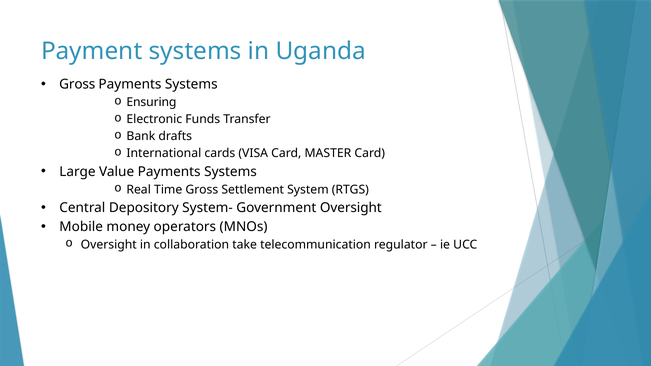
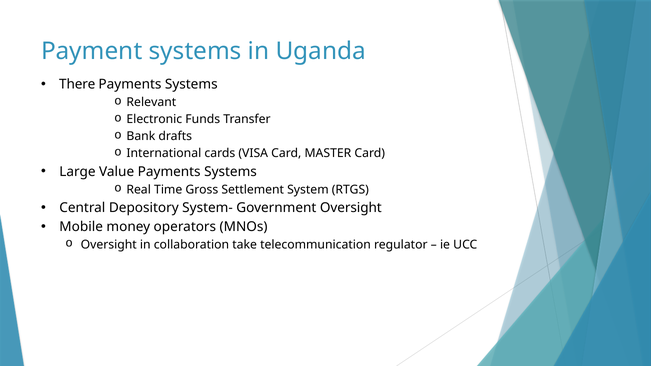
Gross: Gross -> There (77, 84)
Ensuring: Ensuring -> Relevant (151, 102)
